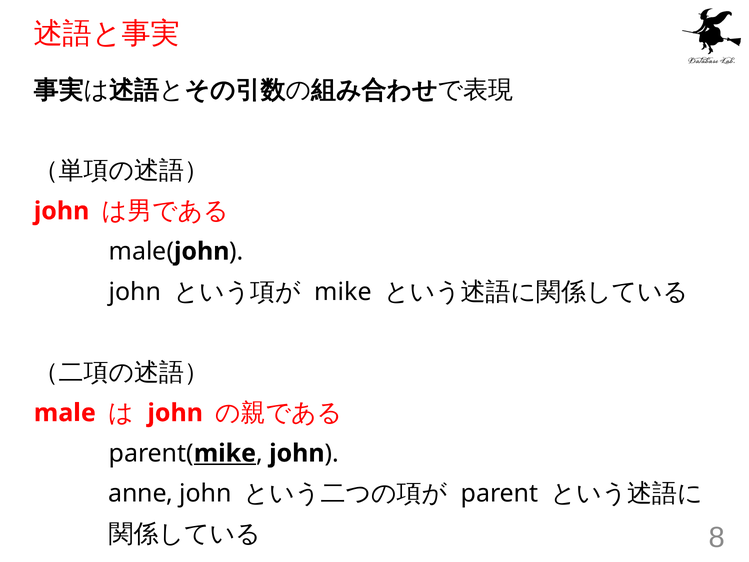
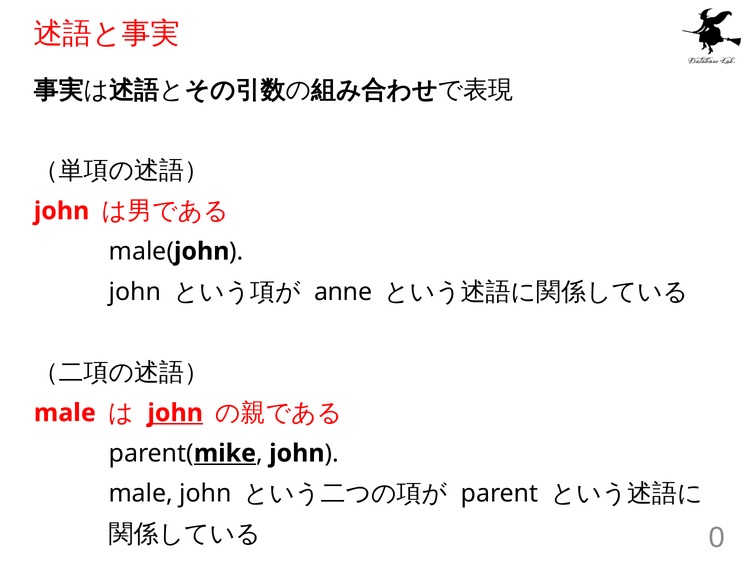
mike: mike -> anne (343, 292)
john underline: none -> present (175, 413)
anne: anne -> male (141, 493)
8: 8 -> 0 (717, 538)
